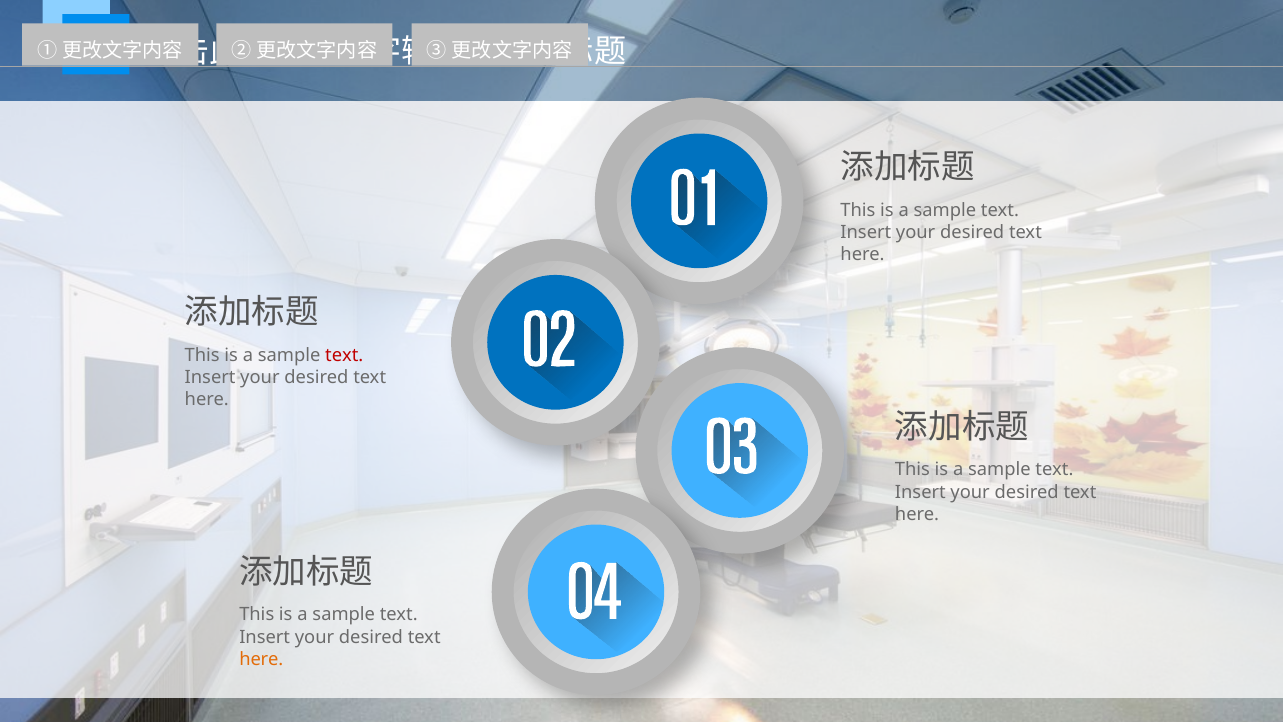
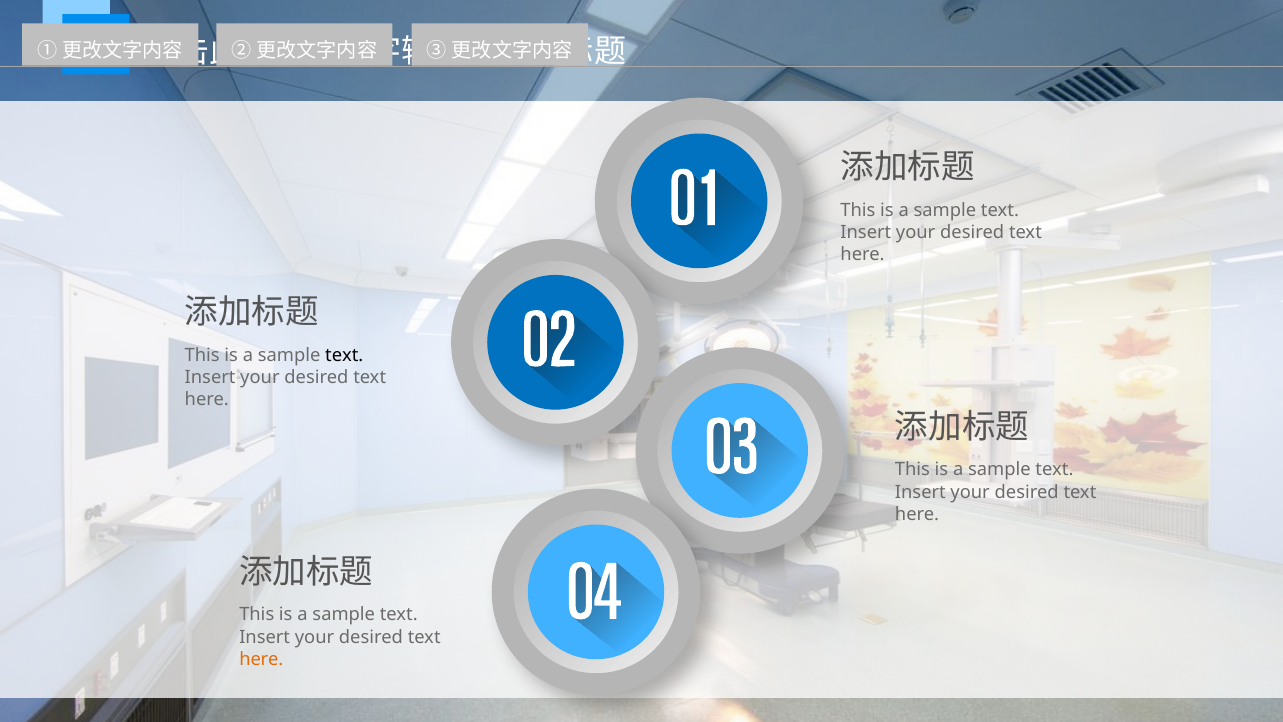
text colour: red -> black (344, 355)
